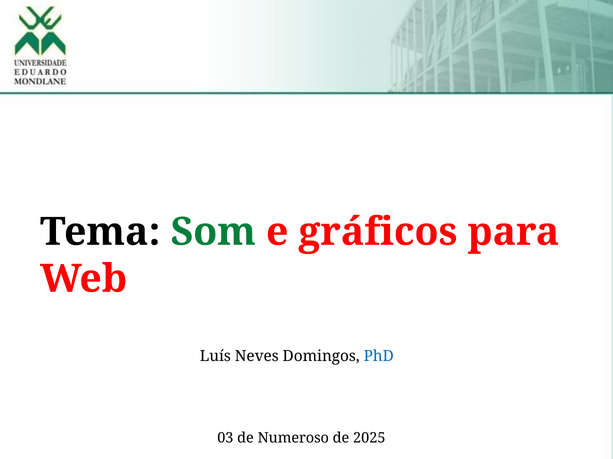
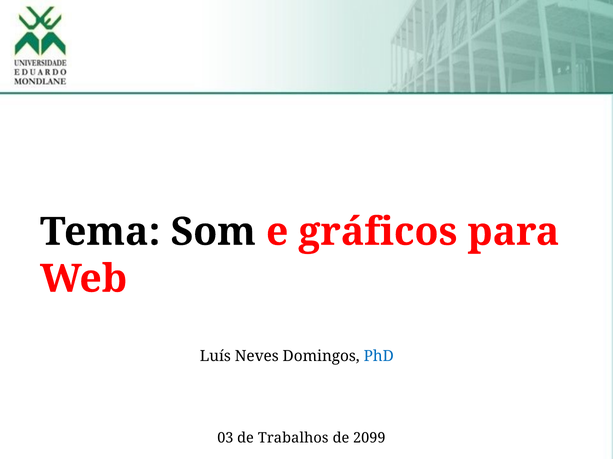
Som colour: green -> black (213, 232)
Numeroso: Numeroso -> Trabalhos (293, 439)
2025: 2025 -> 2099 (369, 439)
